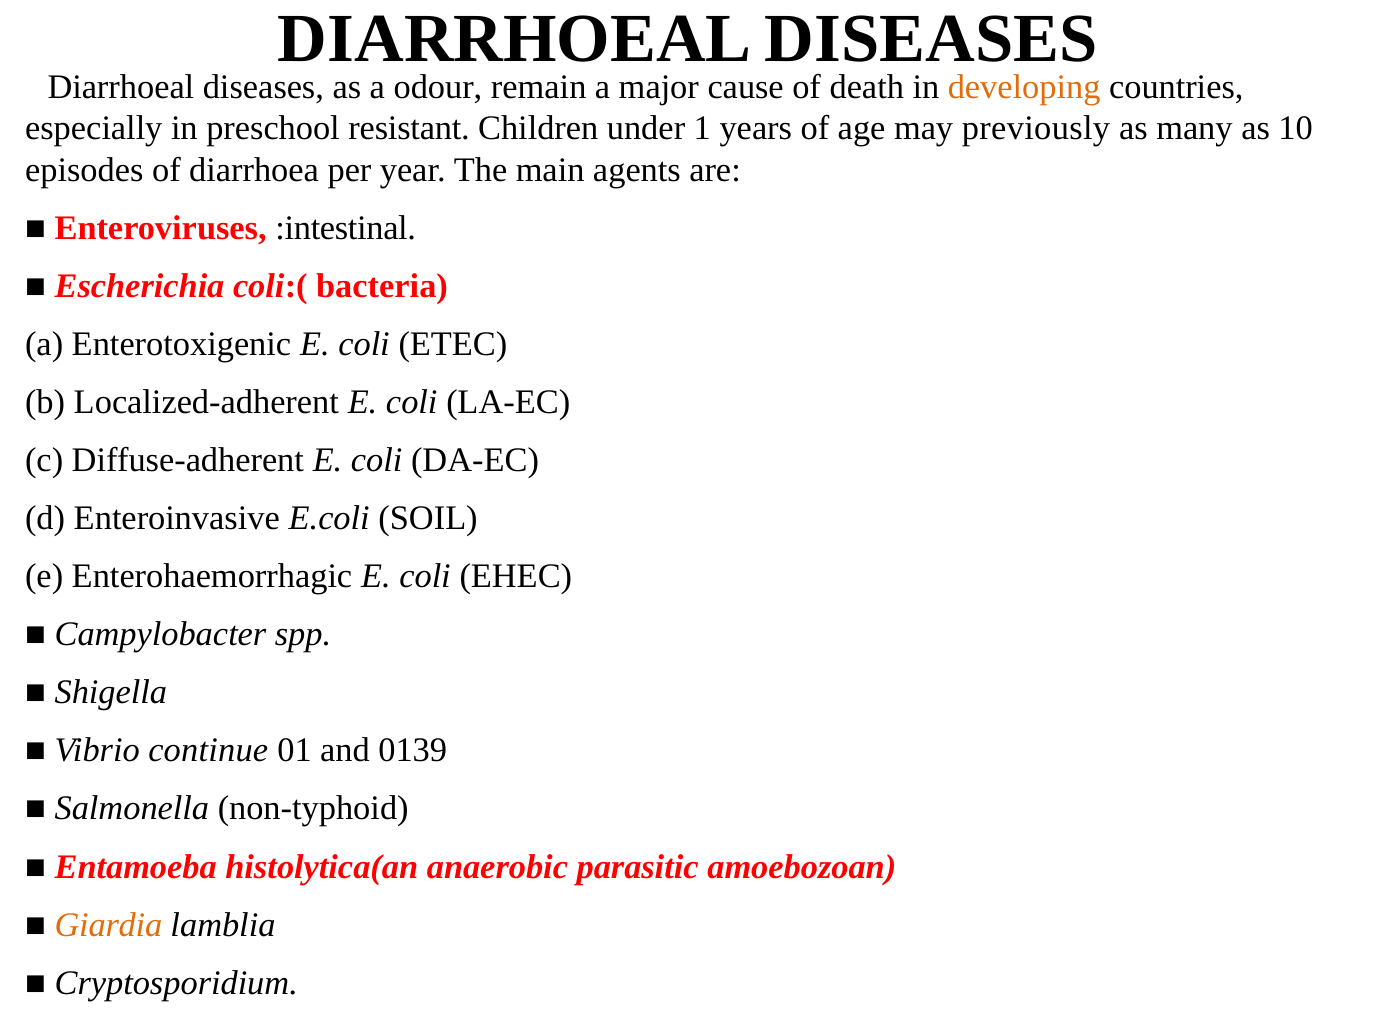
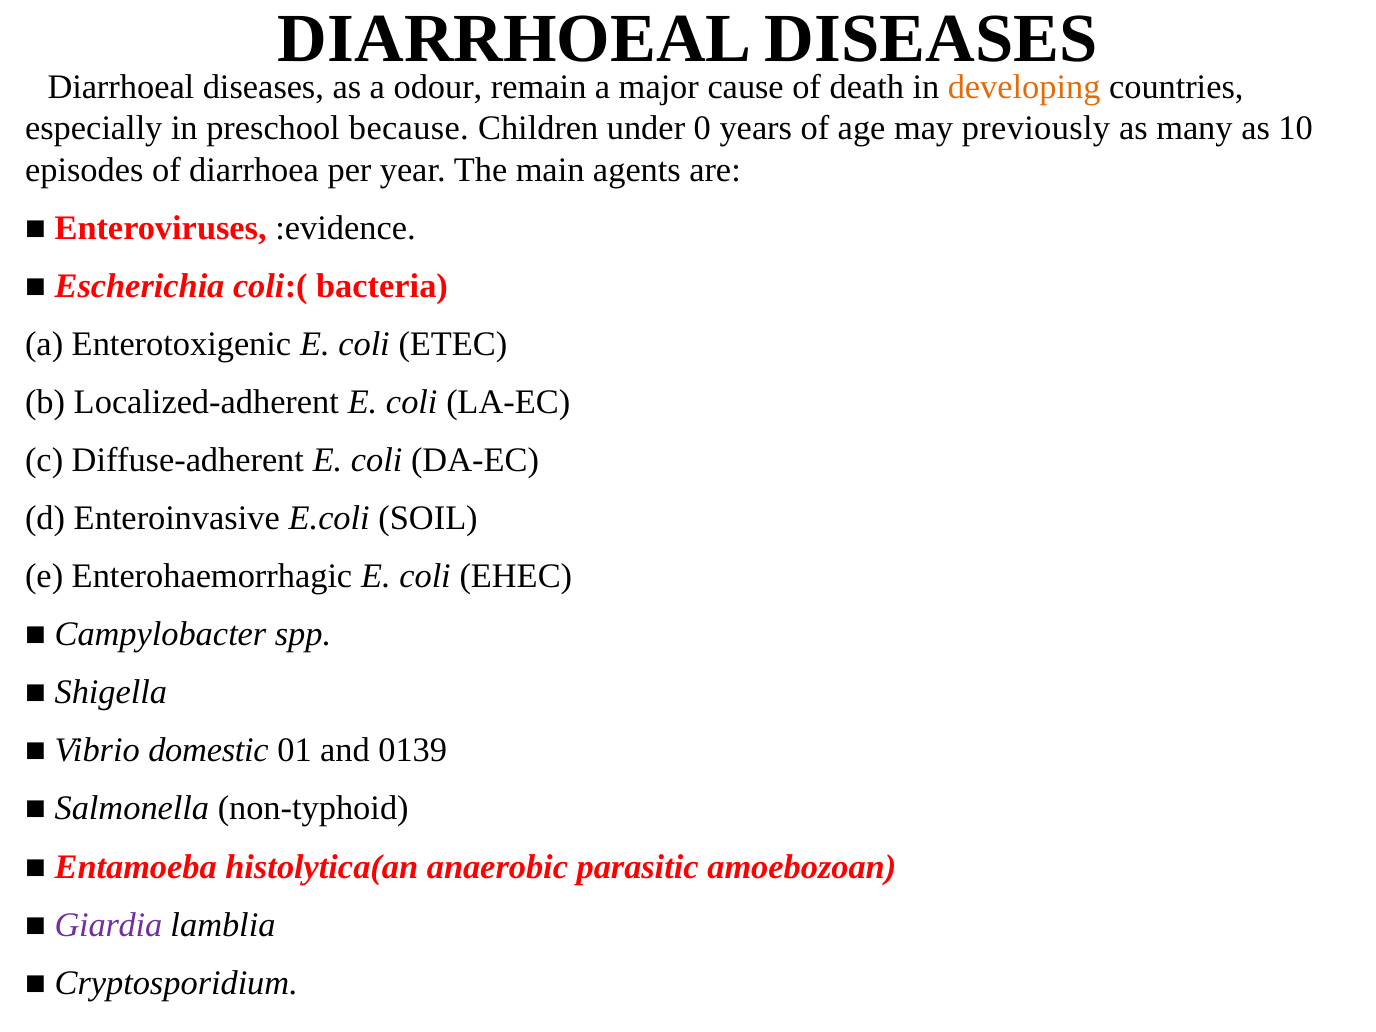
resistant: resistant -> because (409, 129)
1: 1 -> 0 (702, 129)
:intestinal: :intestinal -> :evidence (346, 228)
continue: continue -> domestic (208, 751)
Giardia colour: orange -> purple (108, 925)
